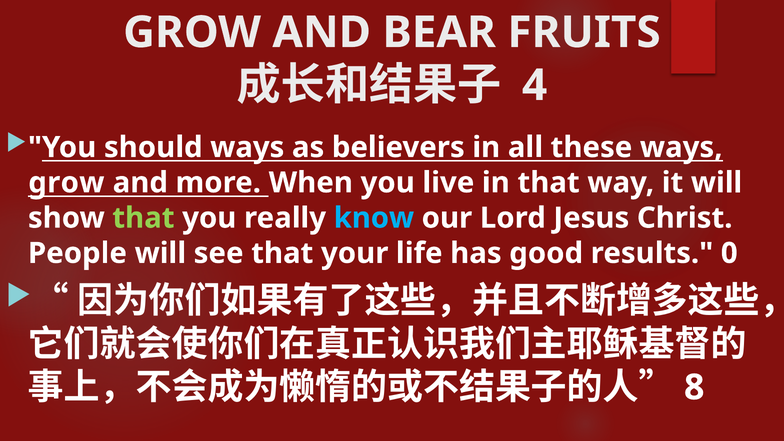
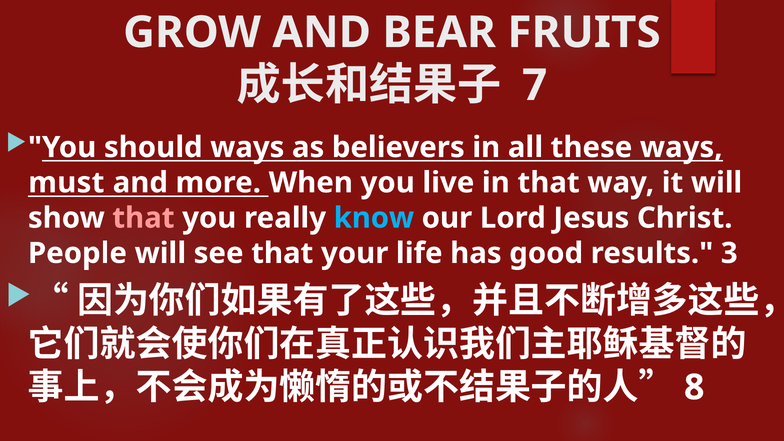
4: 4 -> 7 (535, 85)
grow: grow -> must (66, 183)
that colour: light green -> pink (143, 218)
0: 0 -> 3 (729, 253)
